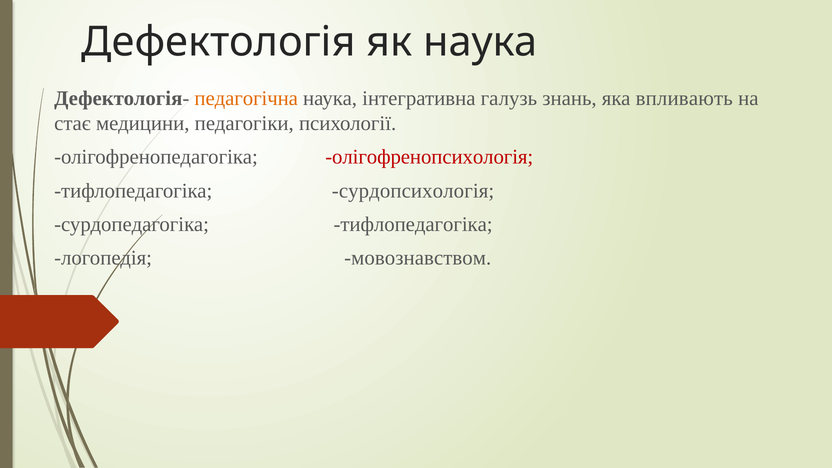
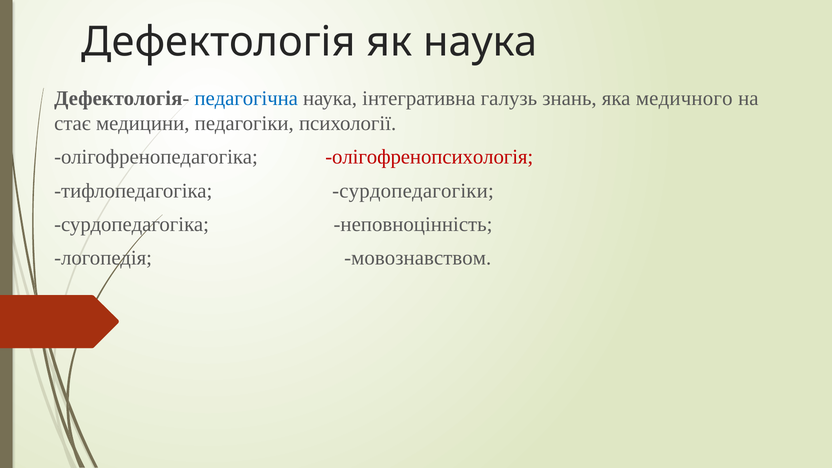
педагогічна colour: orange -> blue (246, 98)
впливають: впливають -> медичного (684, 98)
сурдопсихологія: сурдопсихологія -> сурдопедагогіки (413, 191)
сурдопедагогіка тифлопедагогіка: тифлопедагогіка -> неповноцінність (413, 224)
